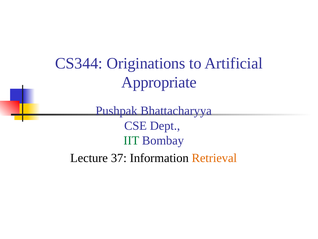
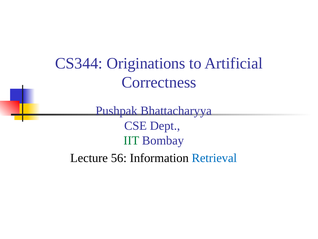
Appropriate: Appropriate -> Correctness (159, 82)
37: 37 -> 56 (119, 158)
Retrieval colour: orange -> blue (214, 158)
